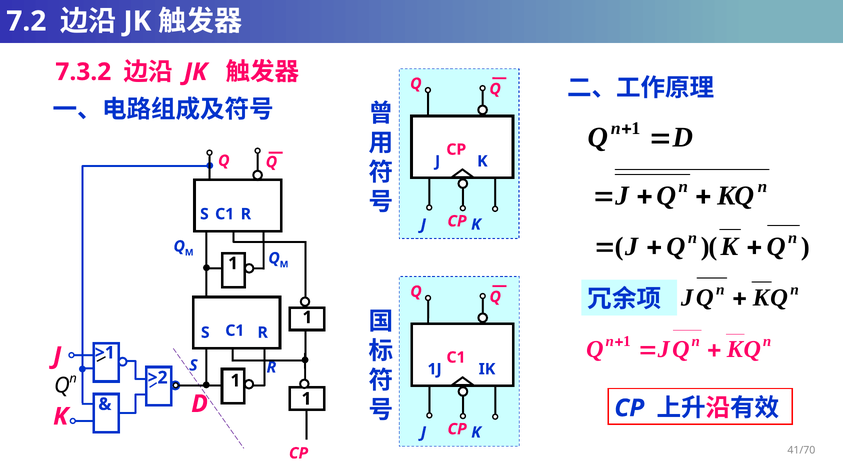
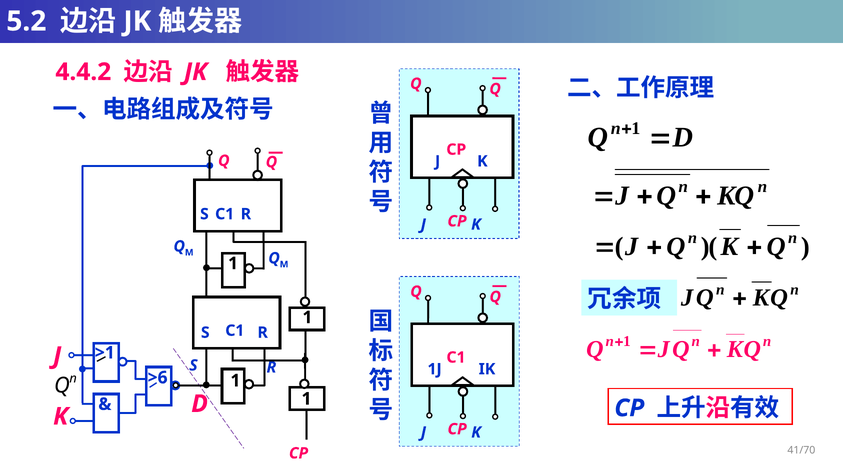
7.2: 7.2 -> 5.2 (26, 21)
7.3.2: 7.3.2 -> 4.4.2 (83, 72)
>2: >2 -> >6 (158, 378)
